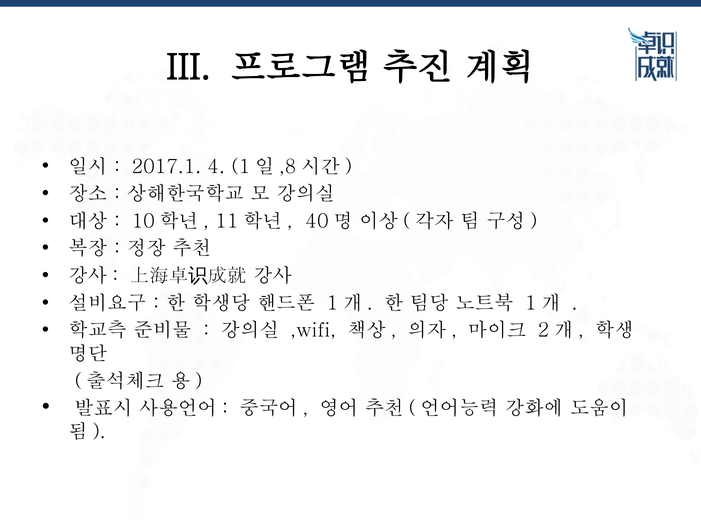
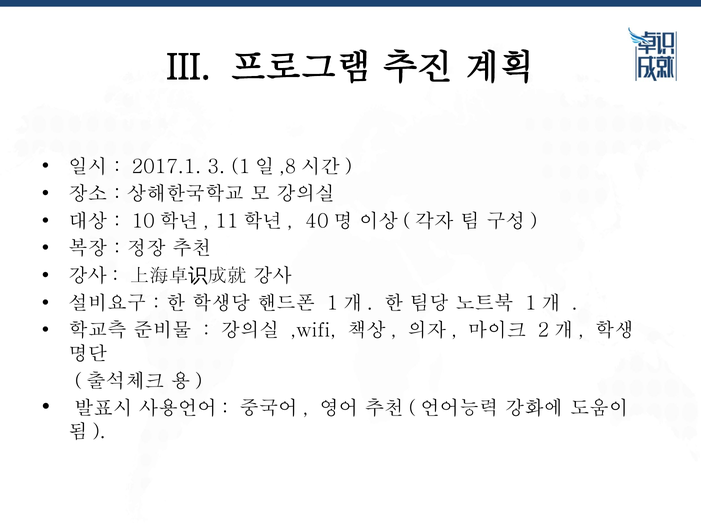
4: 4 -> 3 (216, 167)
